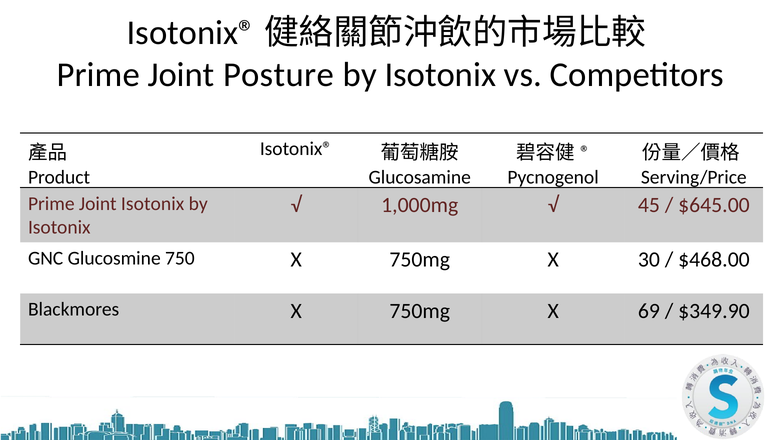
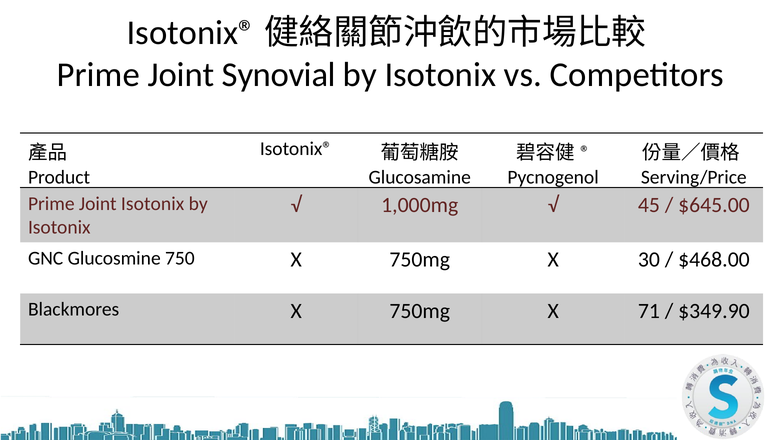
Posture: Posture -> Synovial (279, 74)
69: 69 -> 71 (649, 310)
